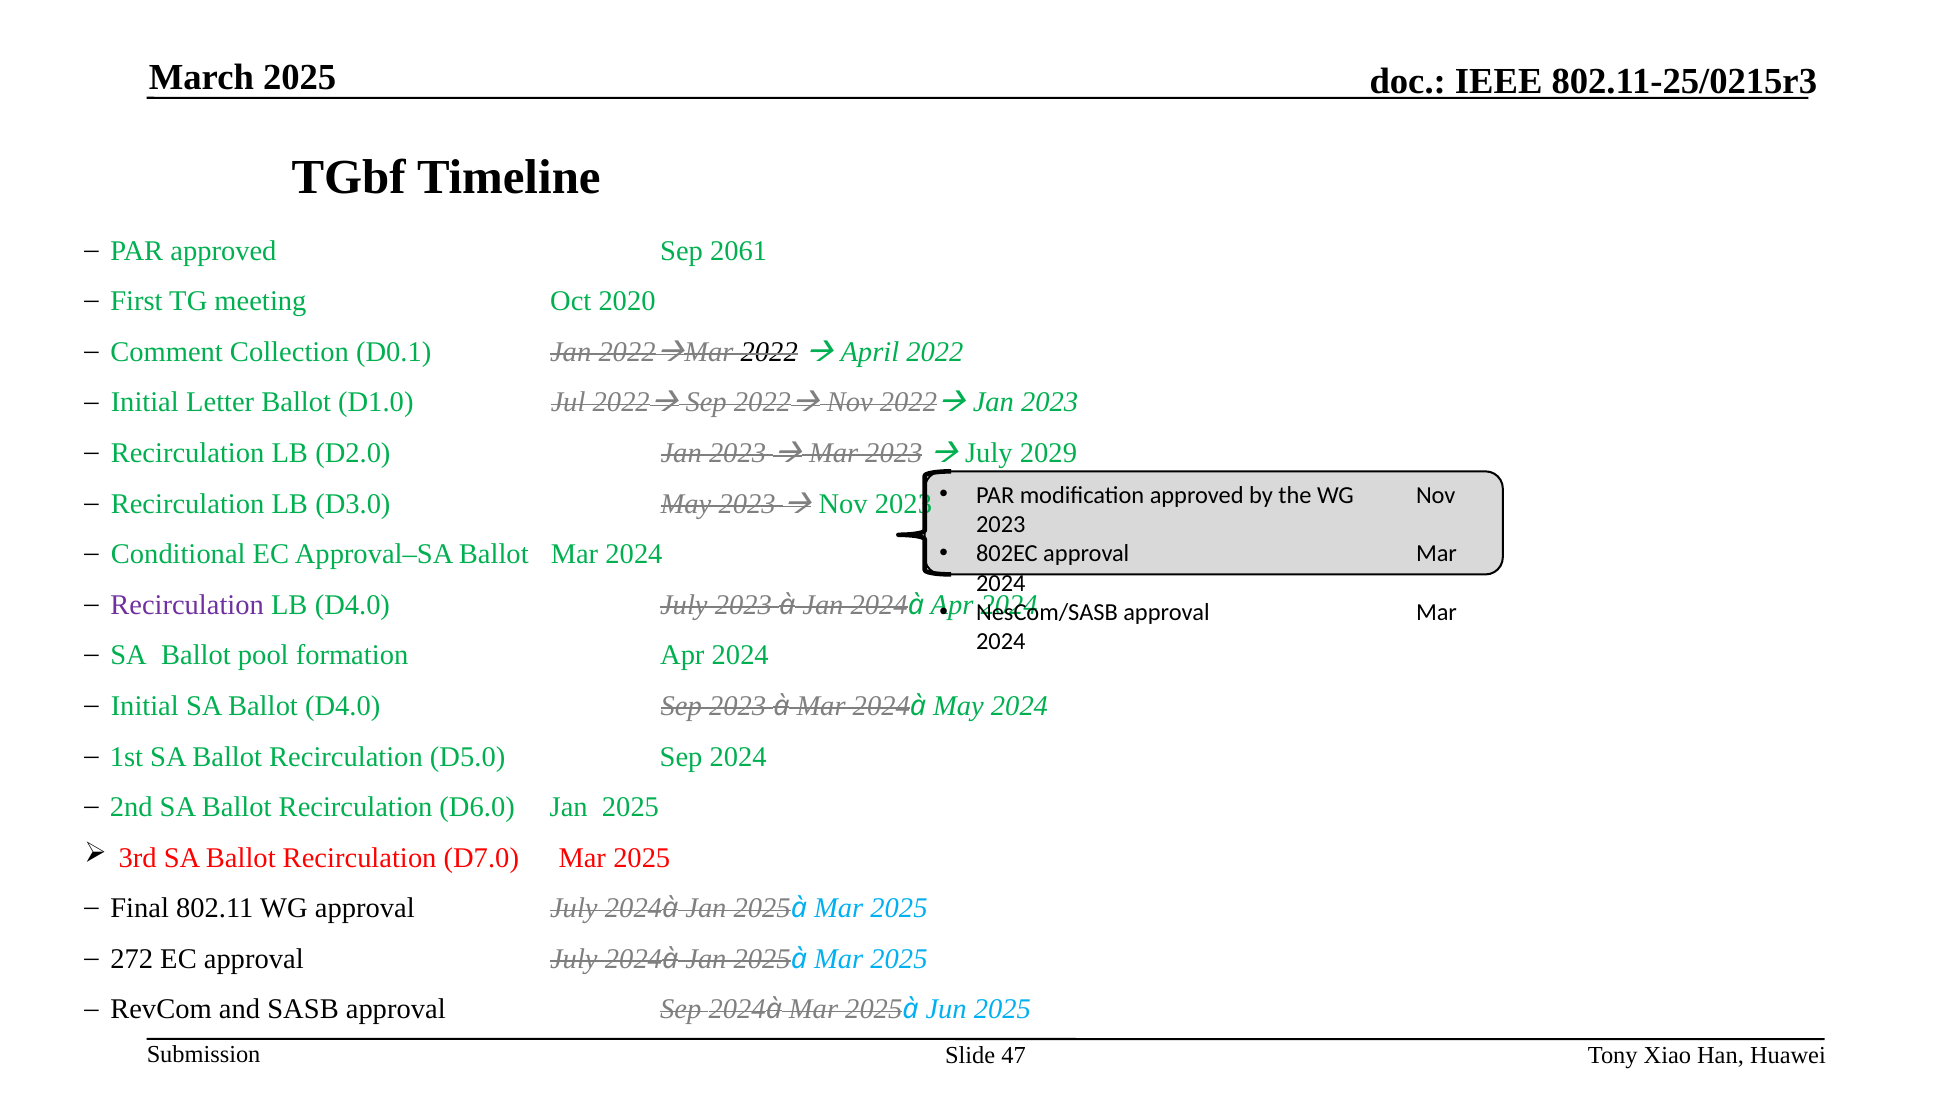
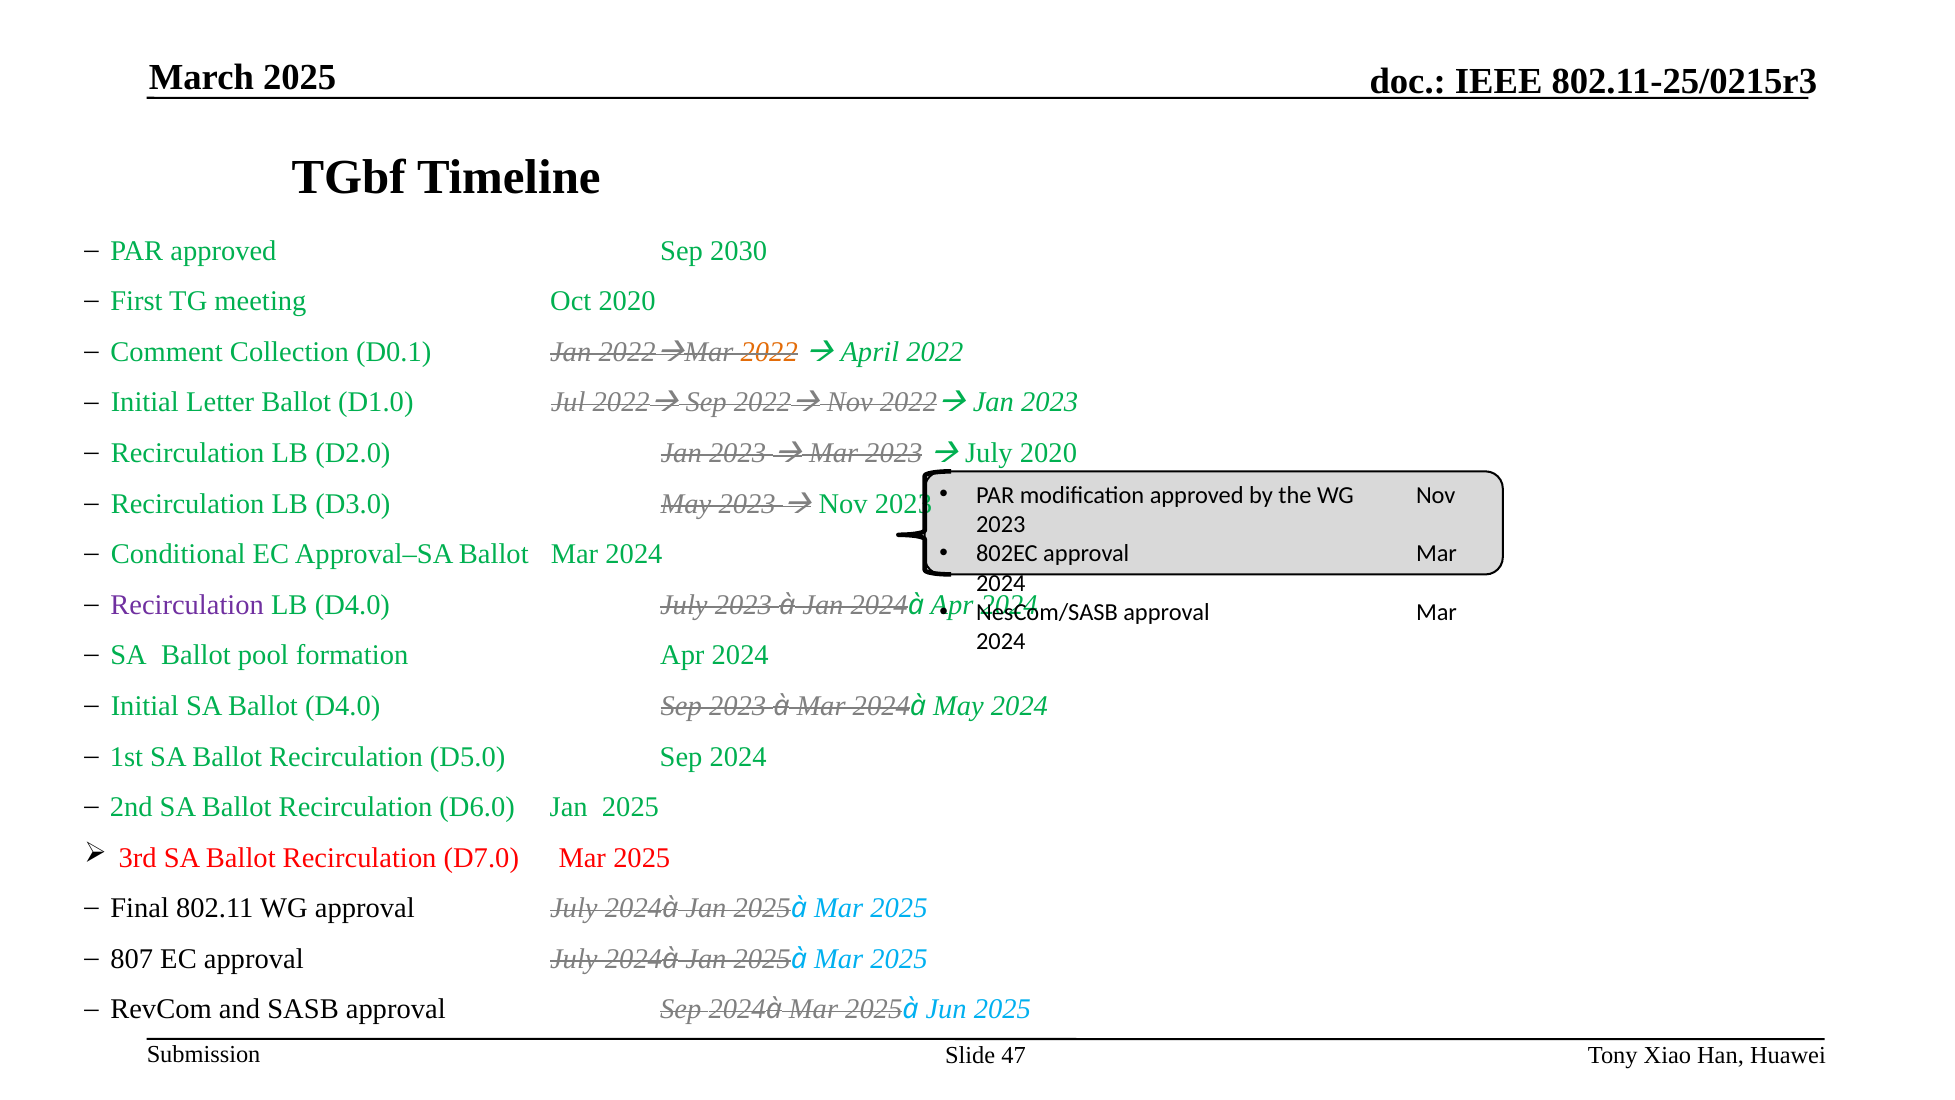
2061: 2061 -> 2030 (739, 251)
2022 colour: black -> orange (769, 352)
July 2029: 2029 -> 2020 (1048, 453)
272: 272 -> 807 (132, 959)
